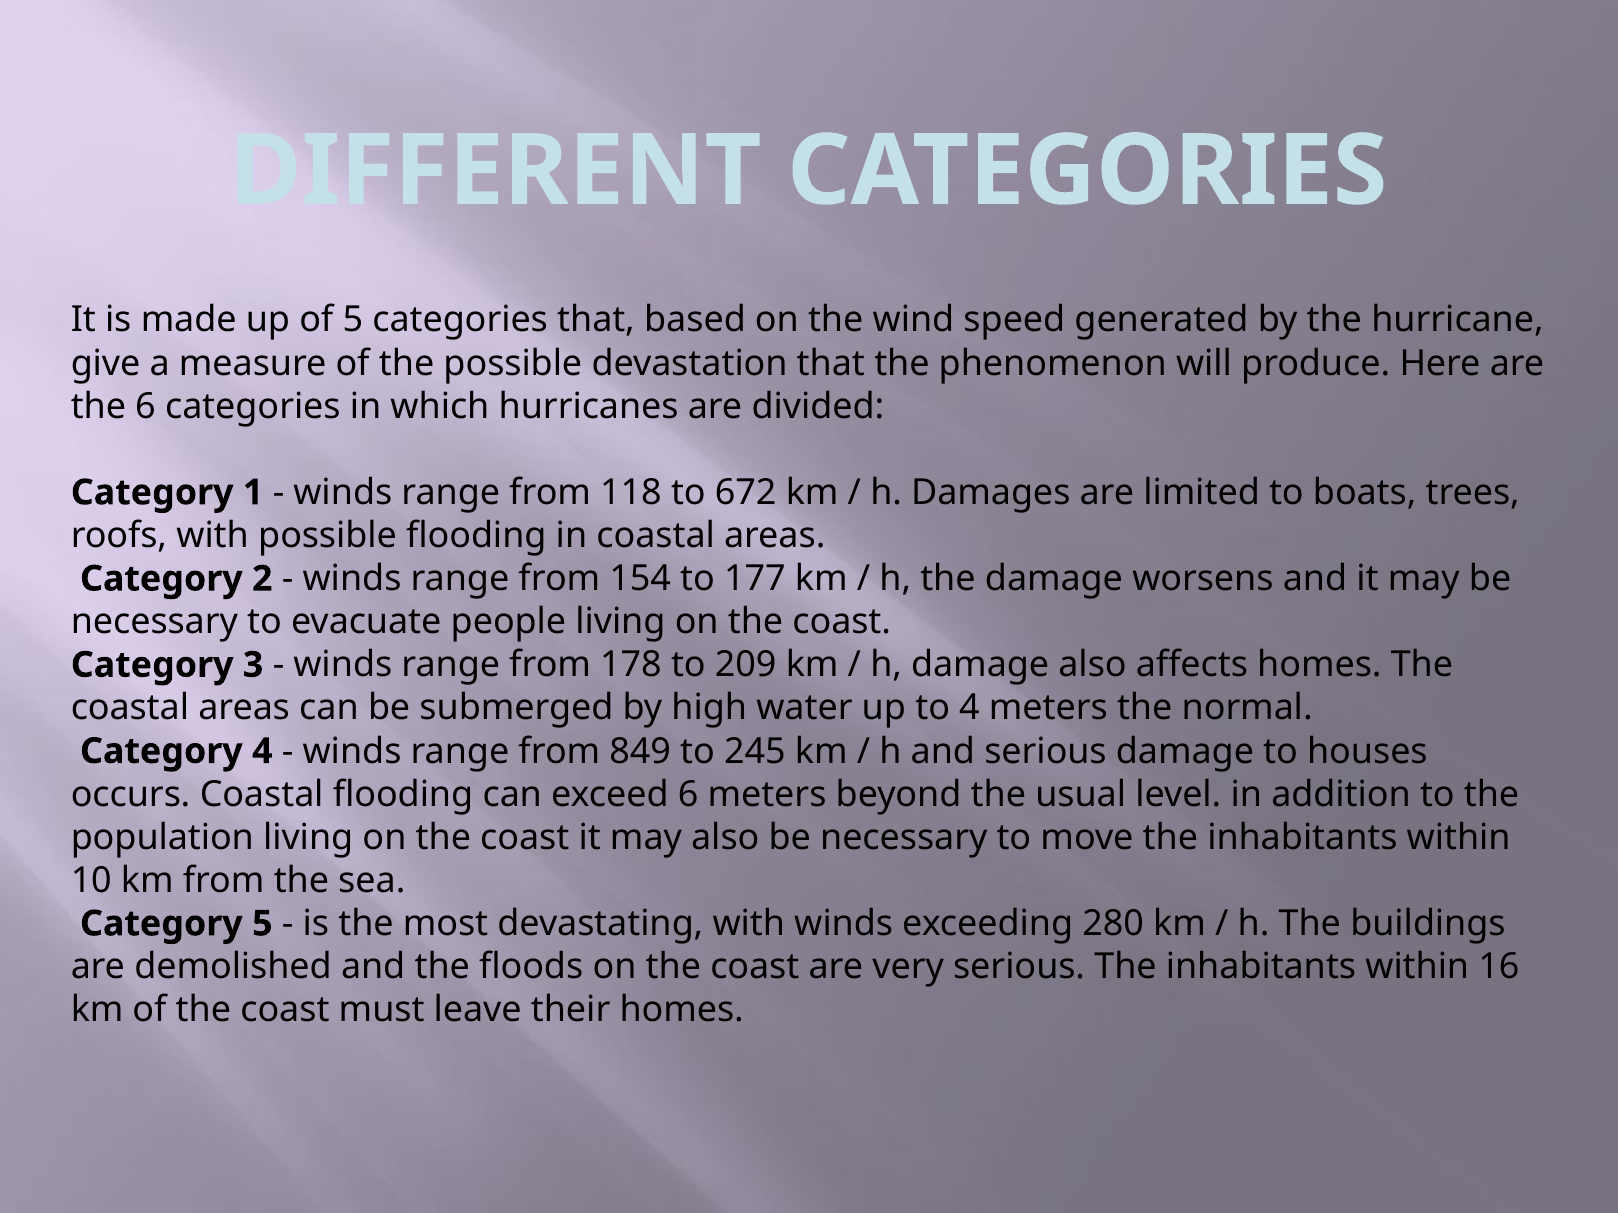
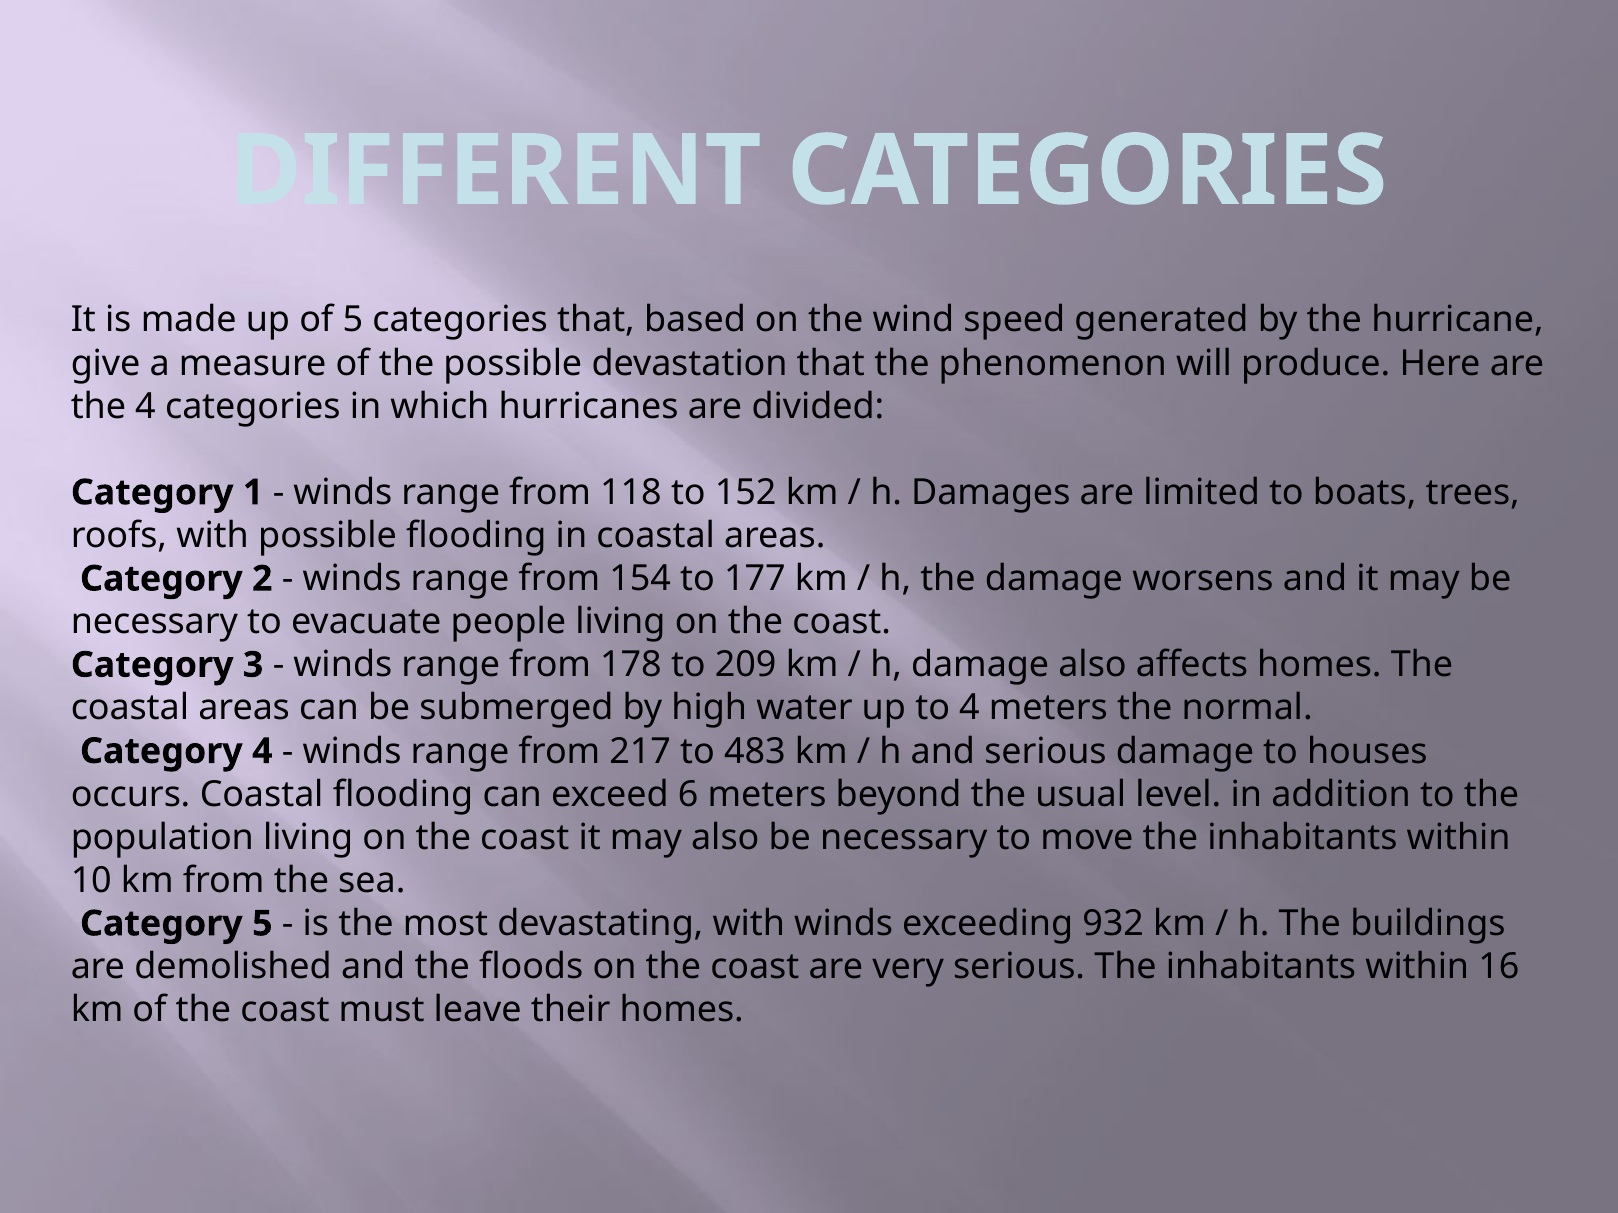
the 6: 6 -> 4 (145, 406)
672: 672 -> 152 (746, 493)
849: 849 -> 217 (640, 751)
245: 245 -> 483 (755, 751)
280: 280 -> 932 (1113, 924)
